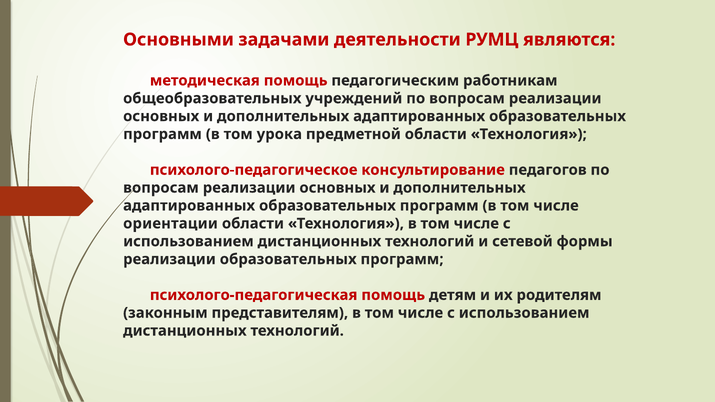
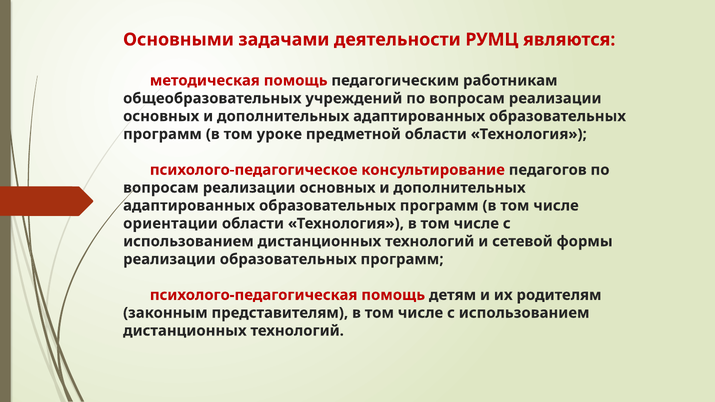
урока: урока -> уроке (279, 134)
